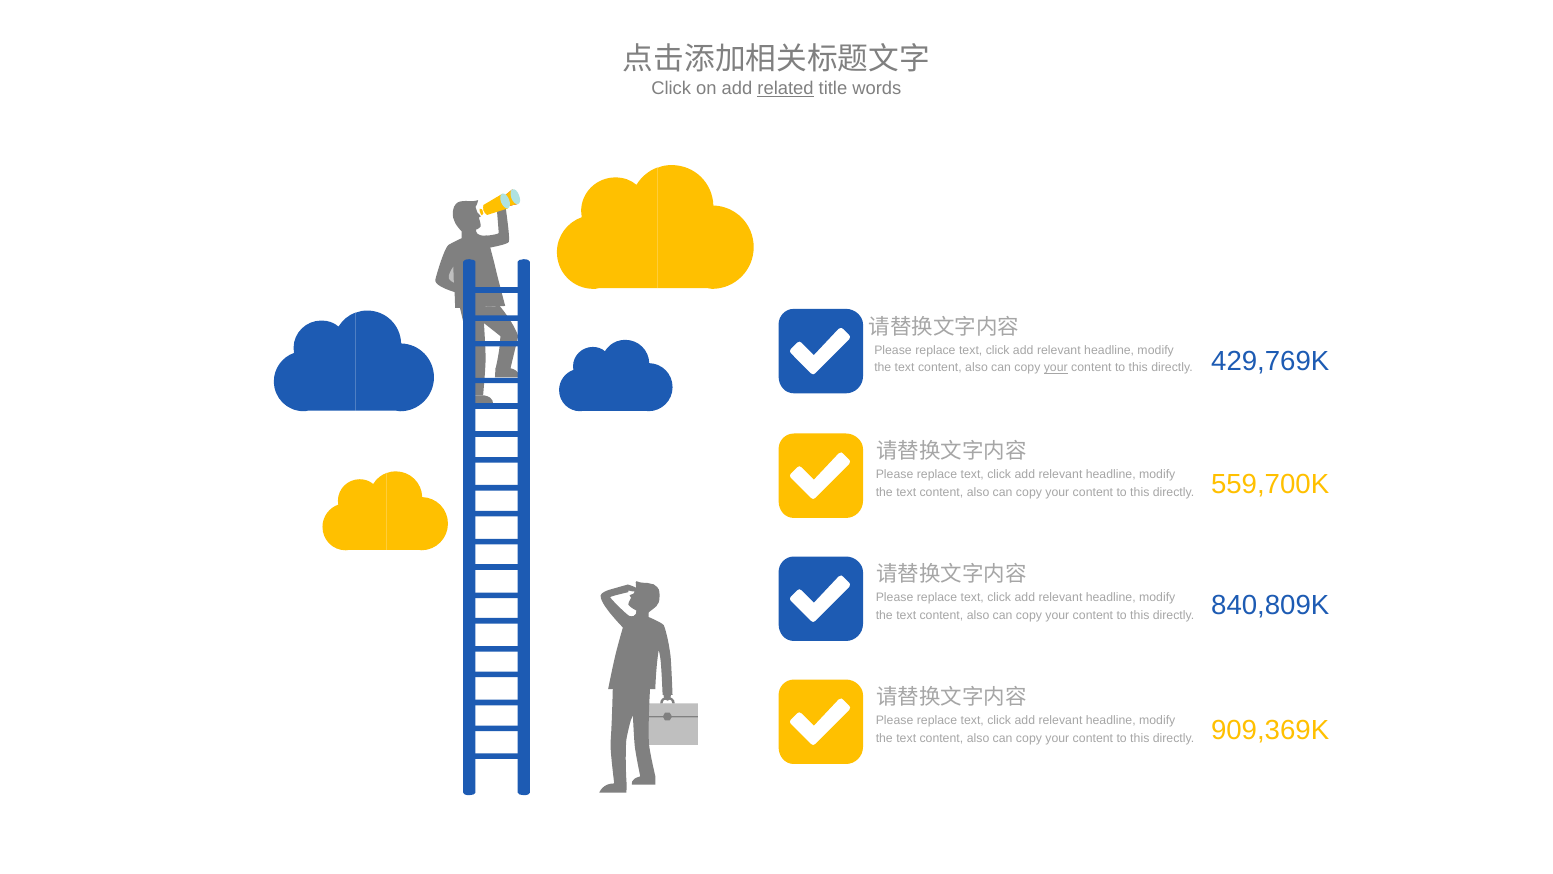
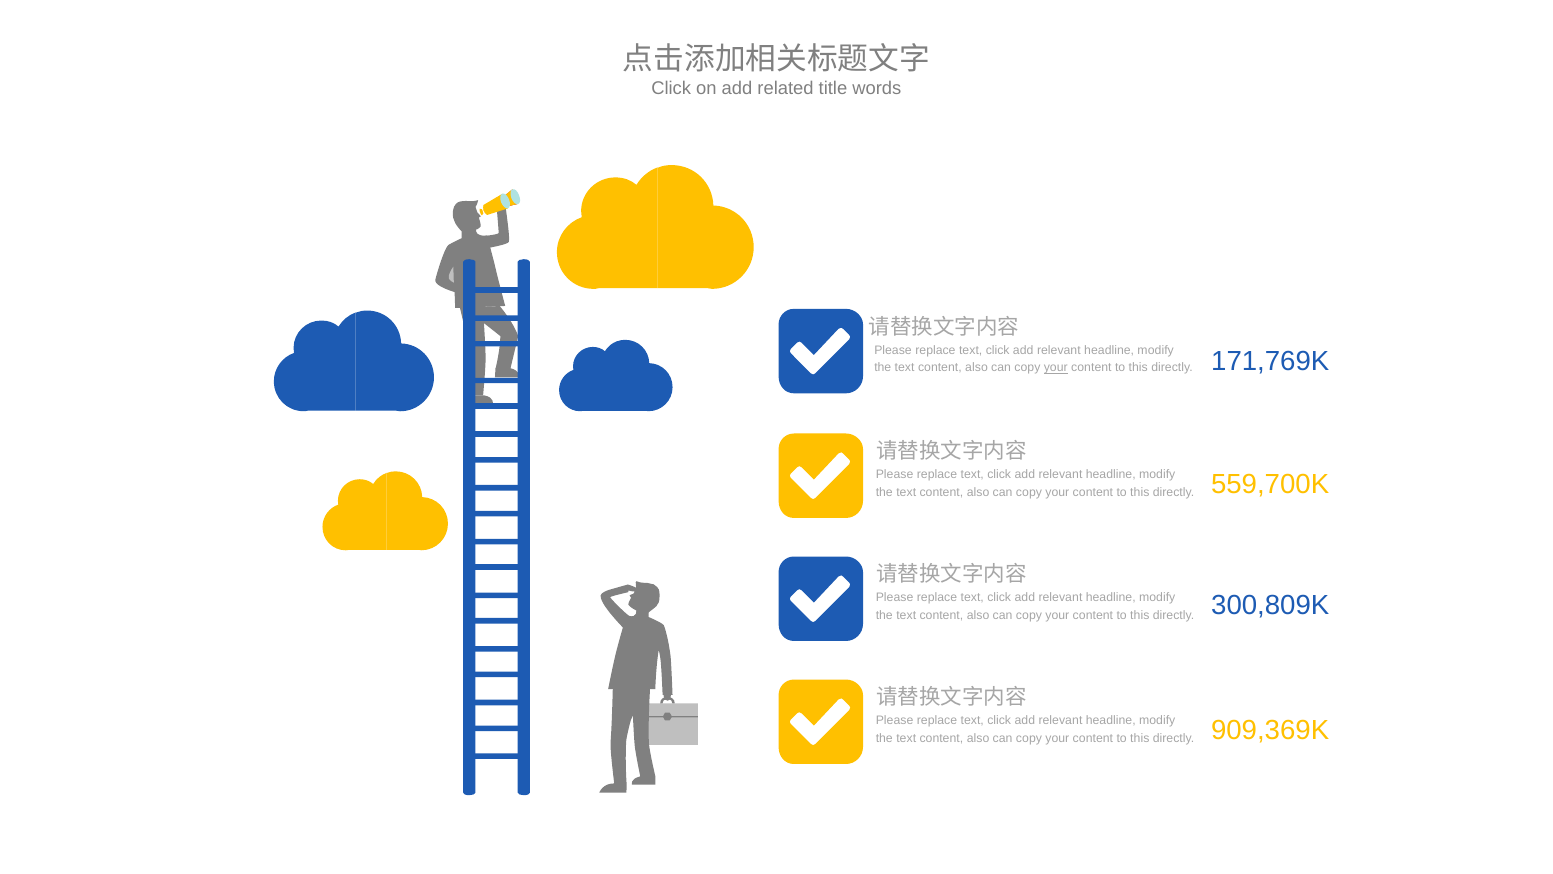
related underline: present -> none (786, 89)
429,769K: 429,769K -> 171,769K (1270, 361)
840,809K: 840,809K -> 300,809K (1270, 605)
